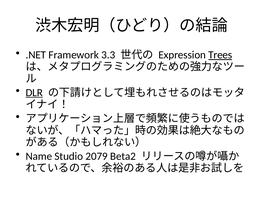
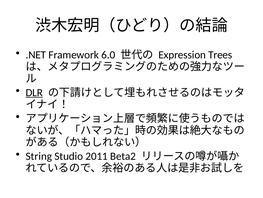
3.3: 3.3 -> 6.0 (108, 55)
Trees underline: present -> none (220, 55)
Name: Name -> String (39, 156)
2079: 2079 -> 2011 (97, 156)
